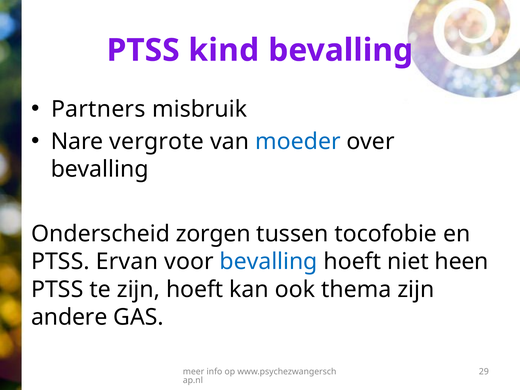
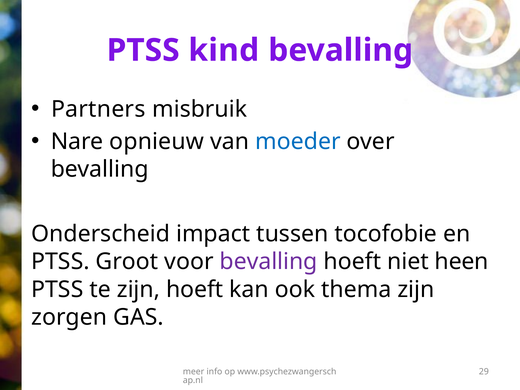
vergrote: vergrote -> opnieuw (157, 141)
zorgen: zorgen -> impact (213, 234)
Ervan: Ervan -> Groot (127, 262)
bevalling colour: blue -> purple (269, 262)
andere: andere -> zorgen (69, 317)
